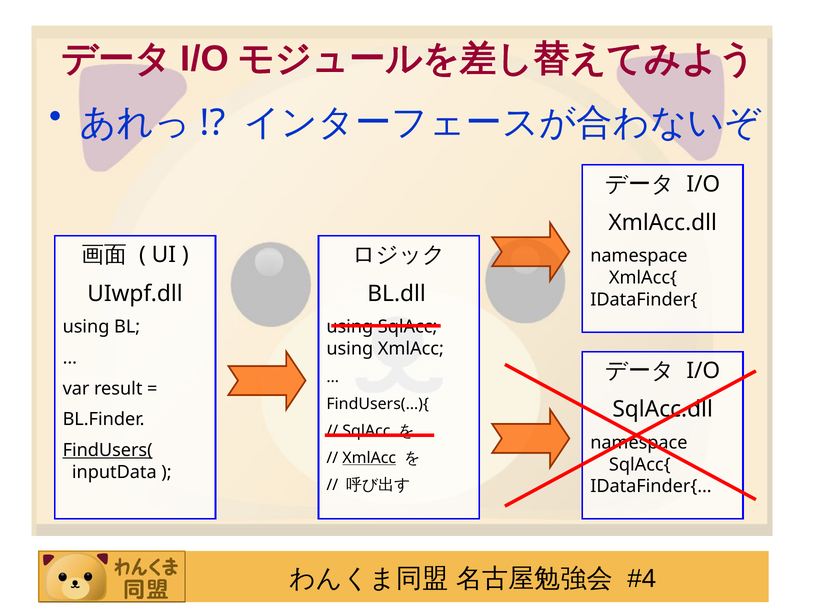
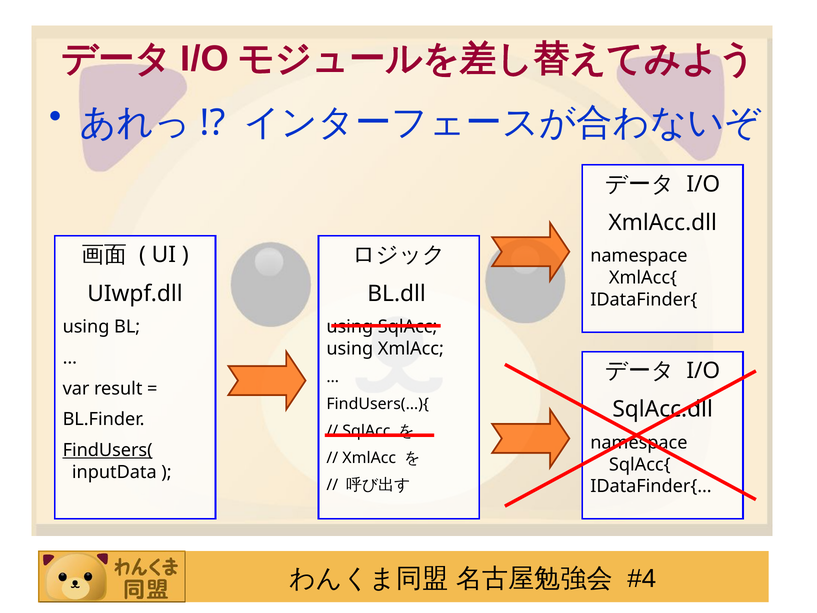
XmlAcc underline: present -> none (369, 458)
